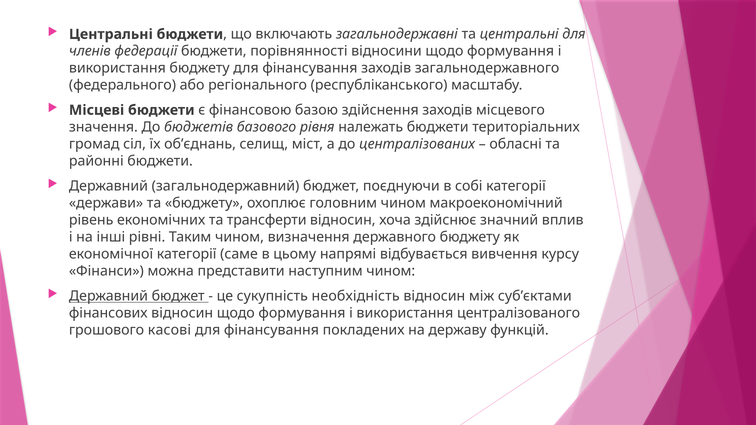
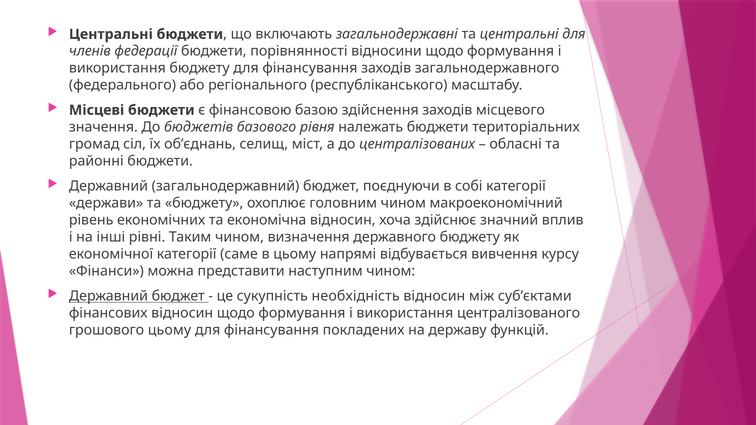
трансферти: трансферти -> економічна (267, 220)
грошового касові: касові -> цьому (169, 330)
